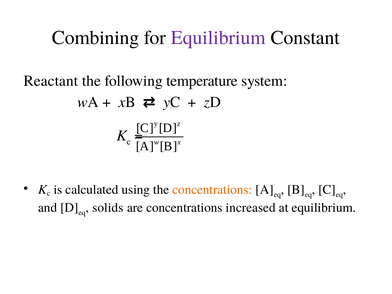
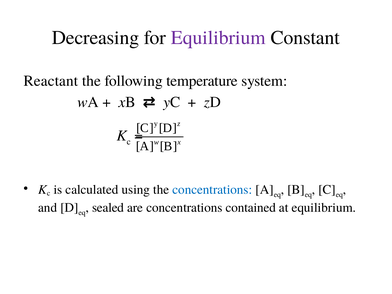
Combining: Combining -> Decreasing (95, 38)
concentrations colour: orange -> blue (212, 190)
solids: solids -> sealed (108, 208)
increased: increased -> contained (251, 208)
